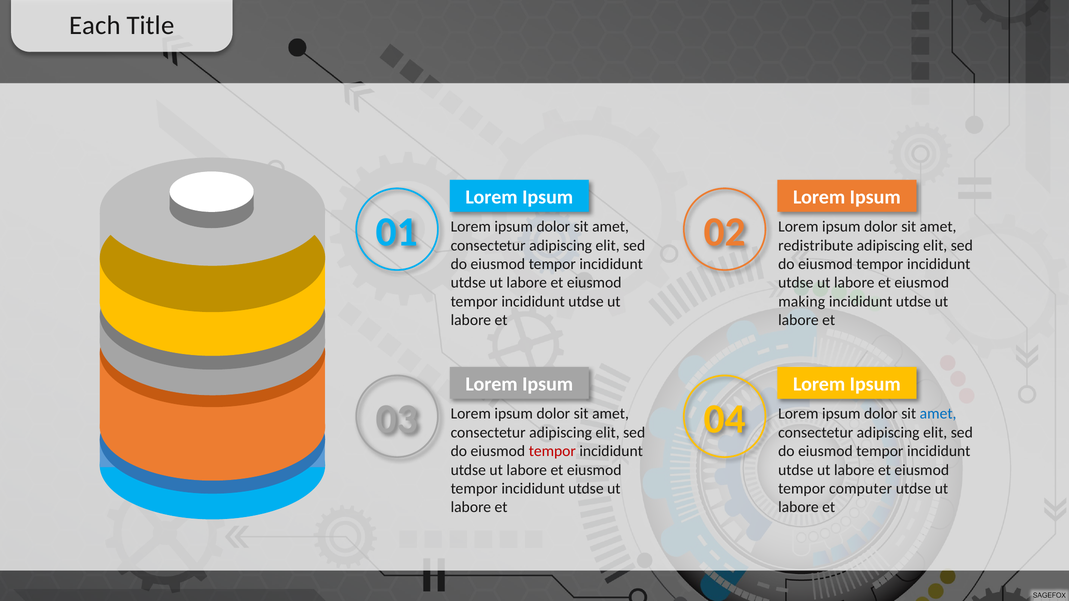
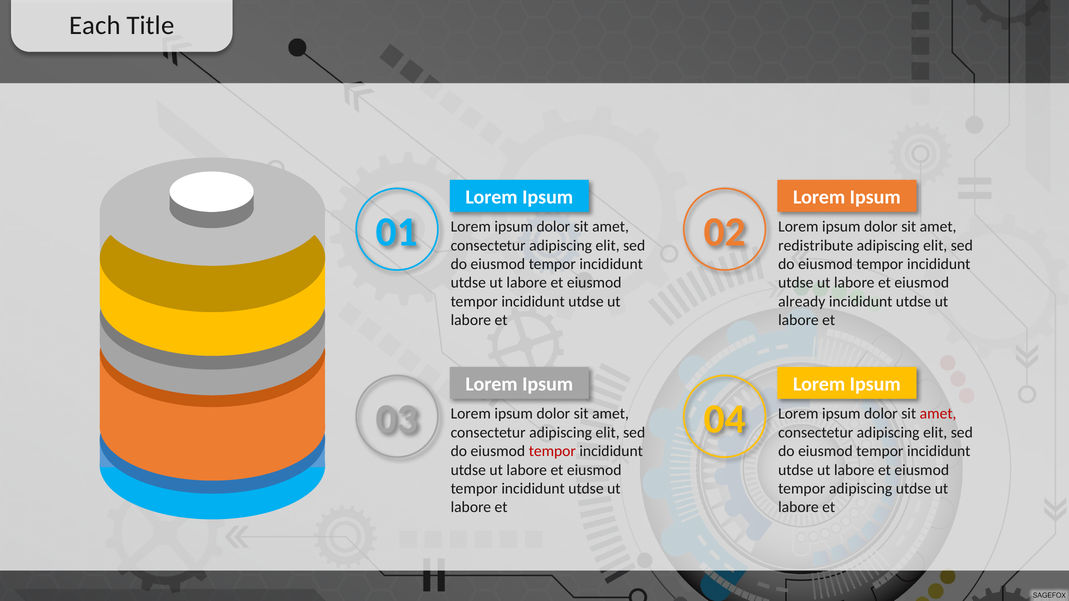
making: making -> already (802, 302)
amet colour: blue -> red (938, 414)
tempor computer: computer -> adipiscing (861, 489)
